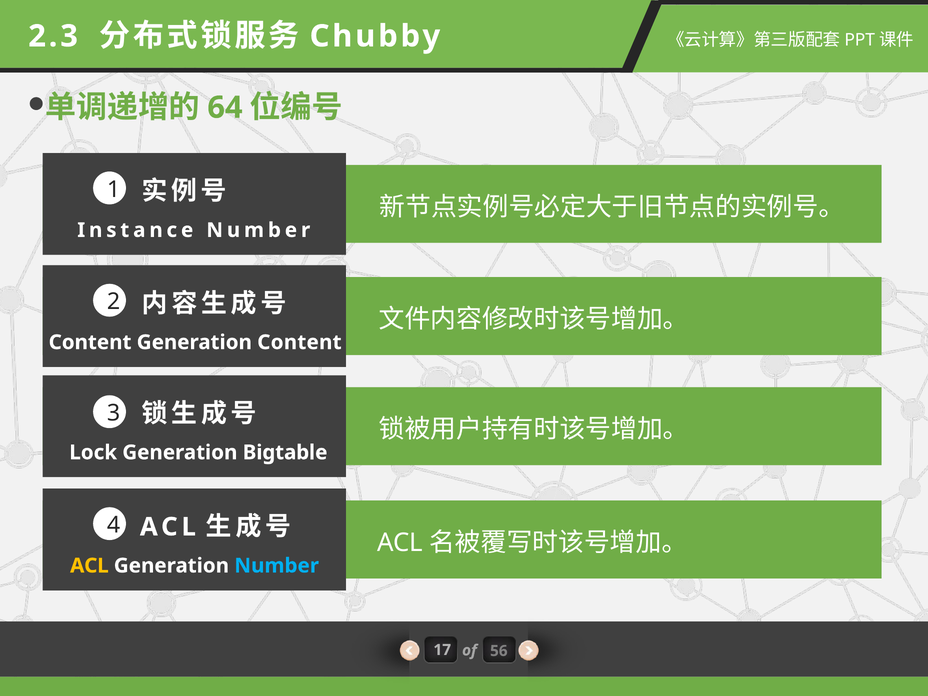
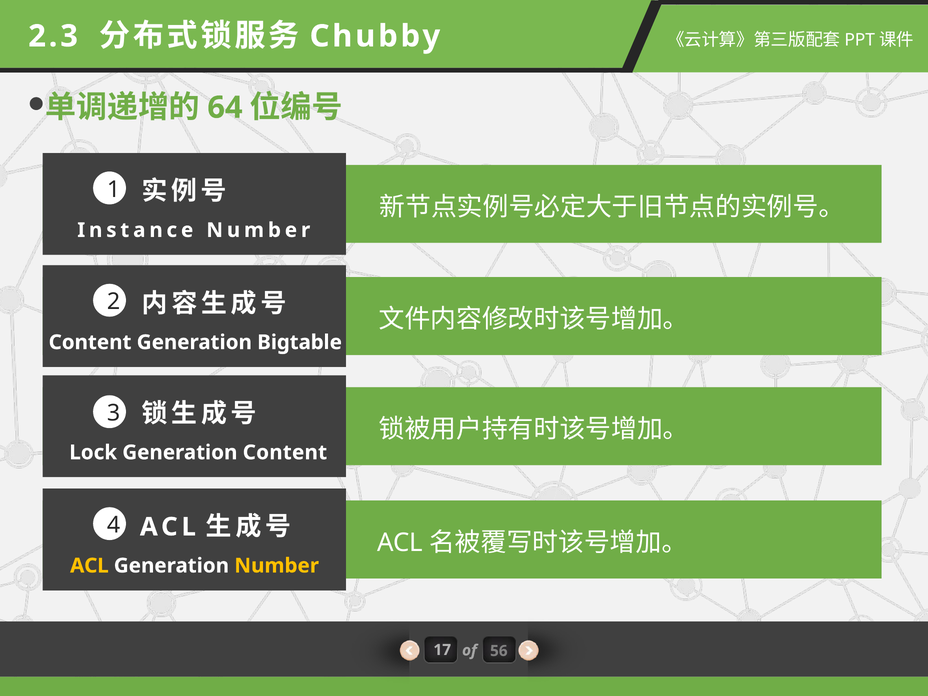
Generation Content: Content -> Bigtable (300, 342)
Generation Bigtable: Bigtable -> Content (285, 452)
Number colour: light blue -> yellow (277, 566)
